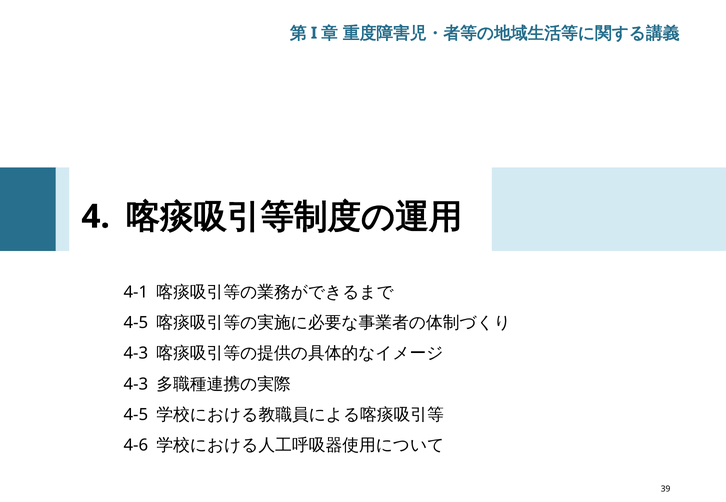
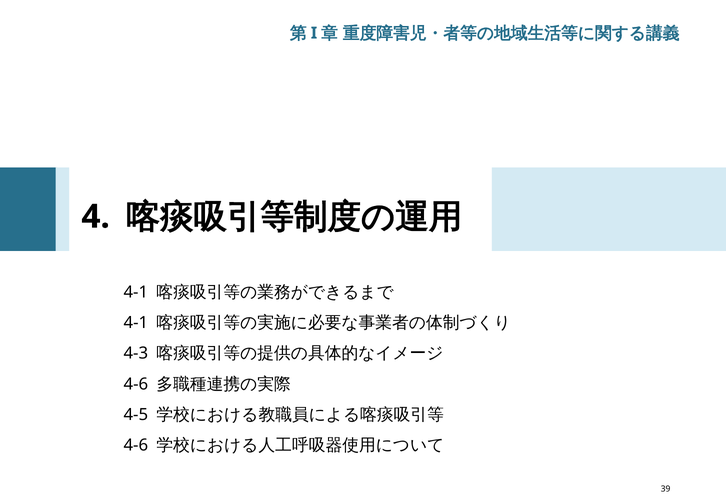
4-5: 4-5 -> 4-1 (136, 323)
4-3: 4-3 -> 4-6 (136, 385)
